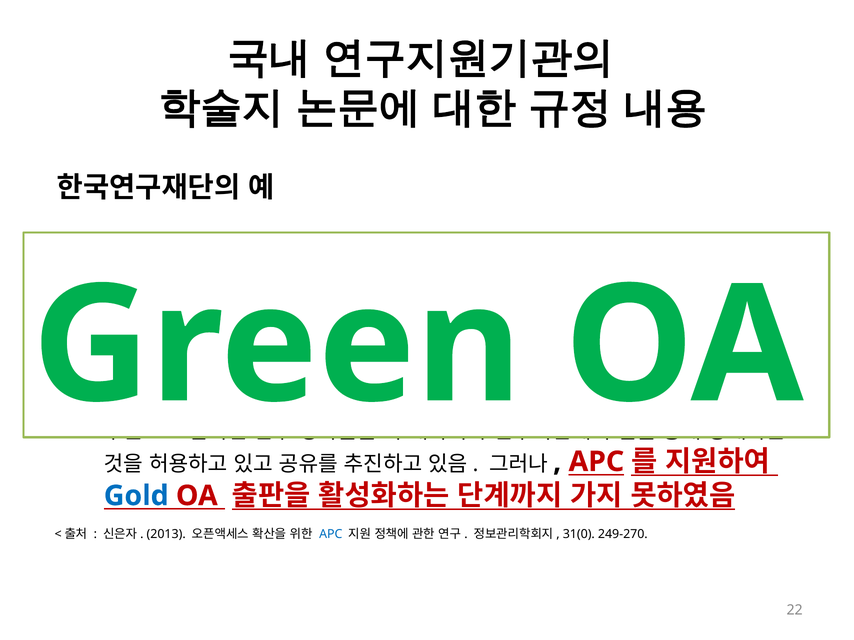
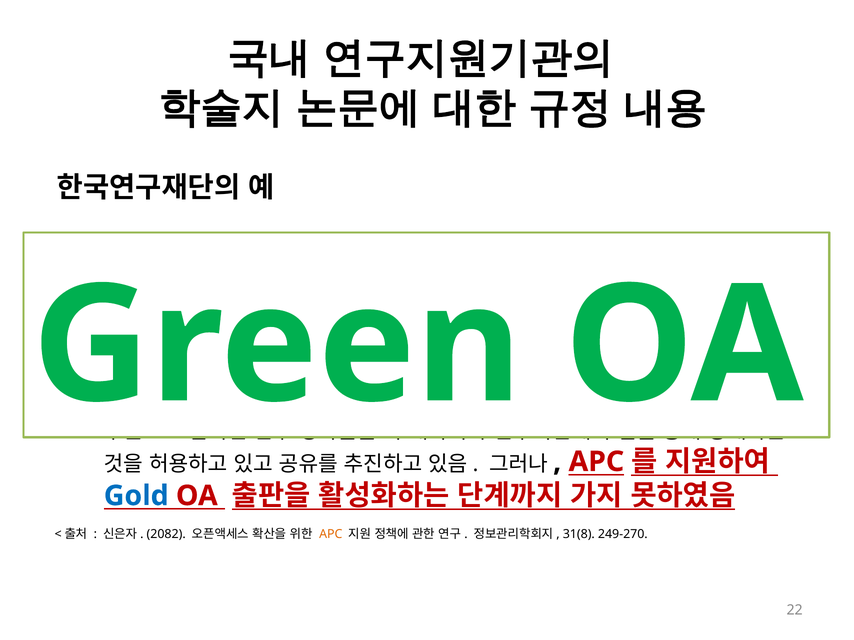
2013: 2013 -> 2082 (166, 535)
APC colour: blue -> orange (331, 535)
31(0: 31(0 -> 31(8 (579, 535)
